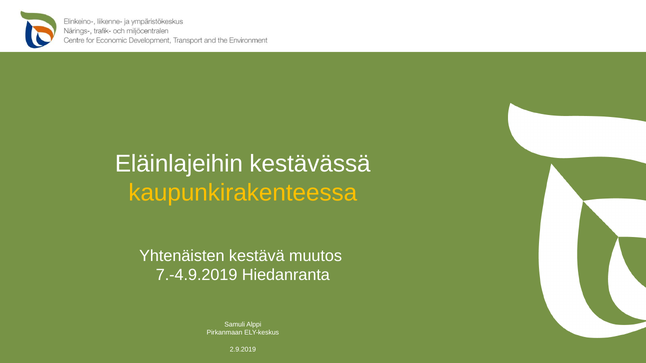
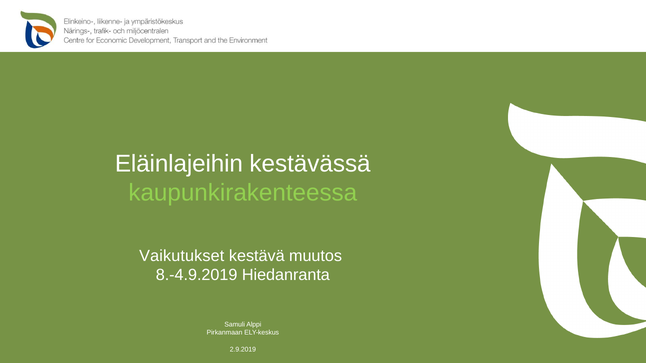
kaupunkirakenteessa colour: yellow -> light green (243, 193)
Yhtenäisten: Yhtenäisten -> Vaikutukset (182, 256)
7.-4.9.2019: 7.-4.9.2019 -> 8.-4.9.2019 (197, 275)
